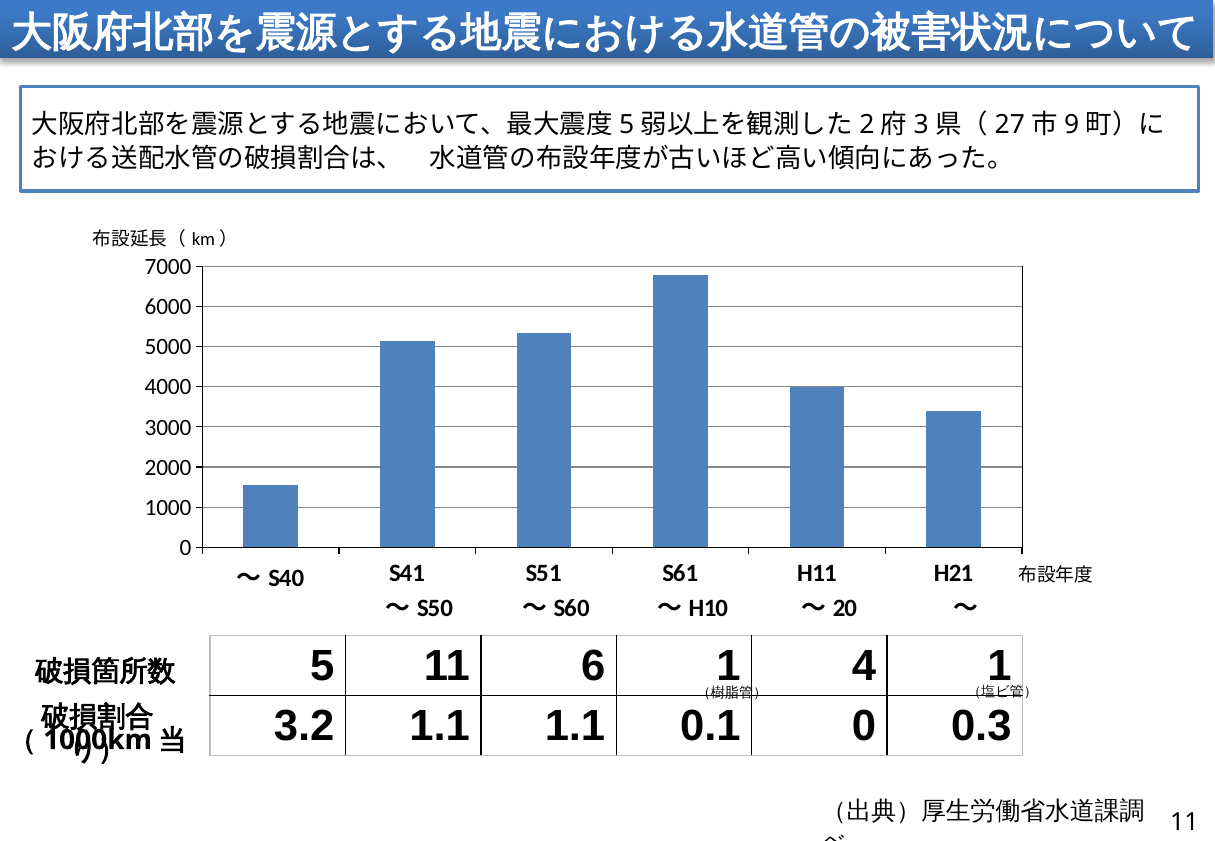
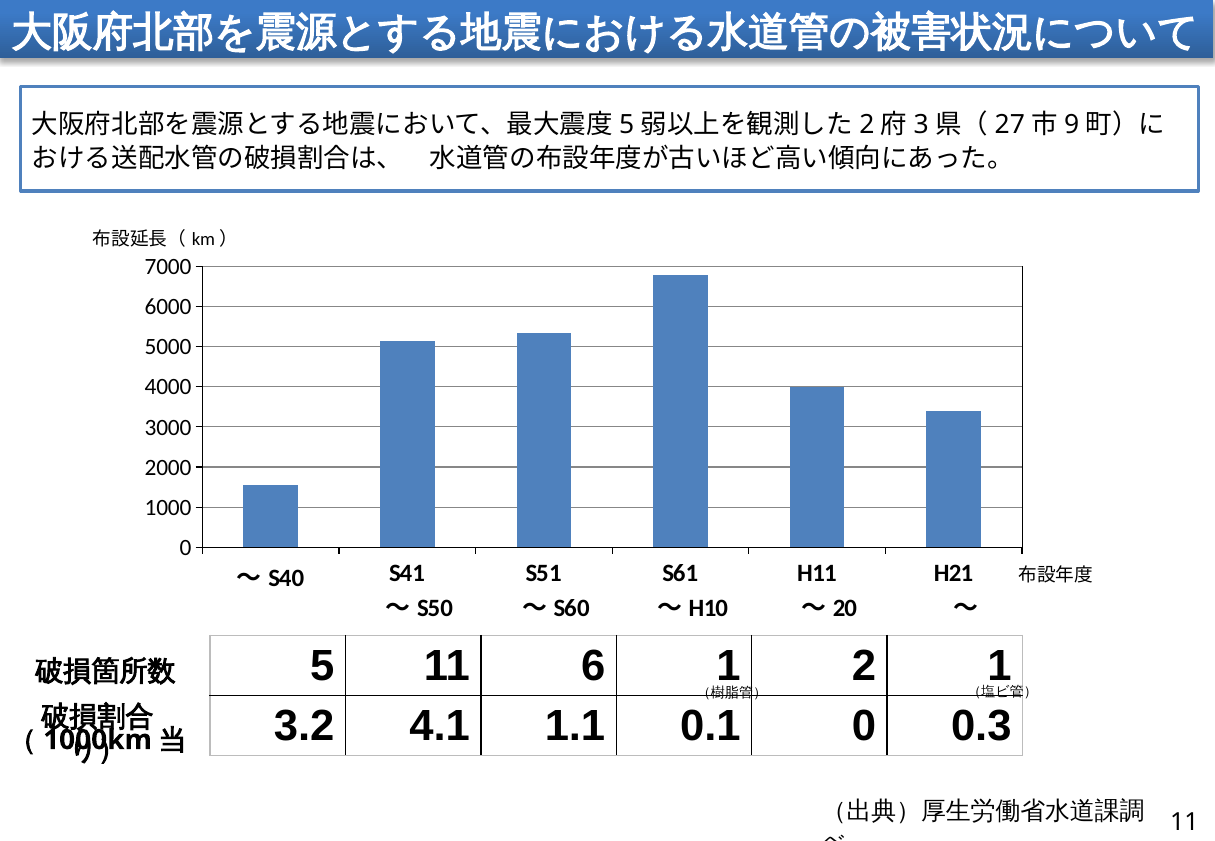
4: 4 -> 2 (864, 666)
3.2 1.1: 1.1 -> 4.1 (440, 726)
